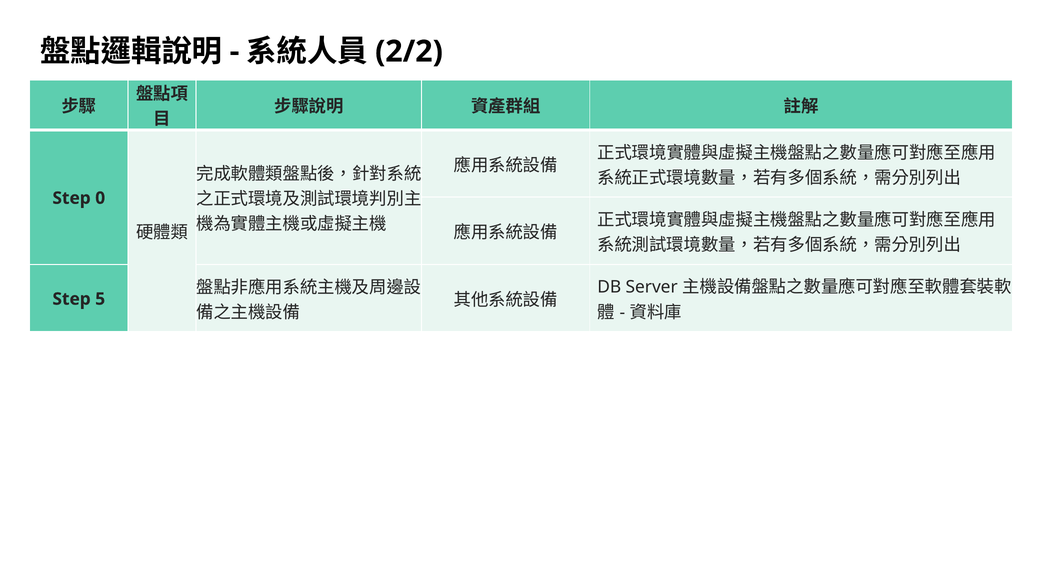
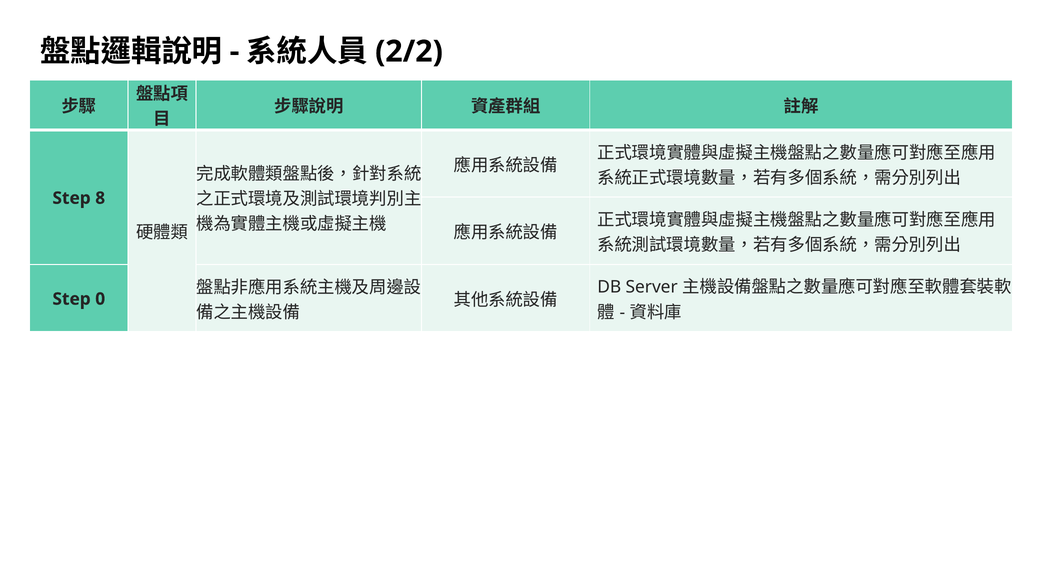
0: 0 -> 8 (100, 198)
5: 5 -> 0 (100, 299)
